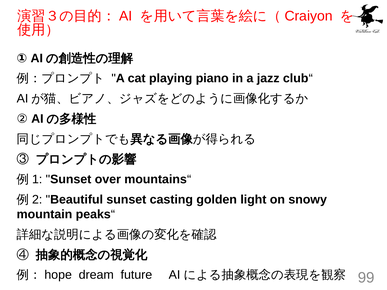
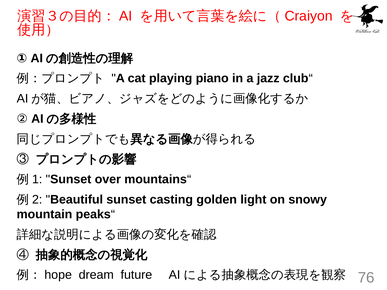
99: 99 -> 76 (366, 278)
